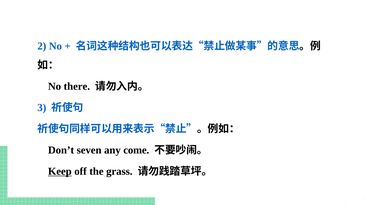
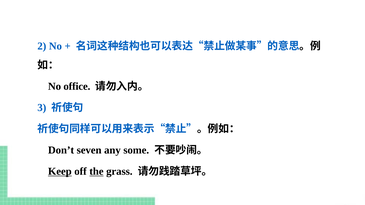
there: there -> office (77, 87)
come: come -> some (136, 150)
the underline: none -> present (96, 172)
